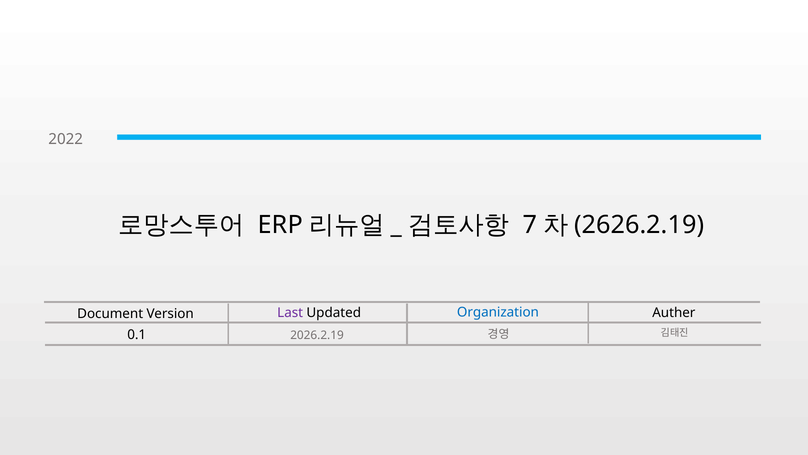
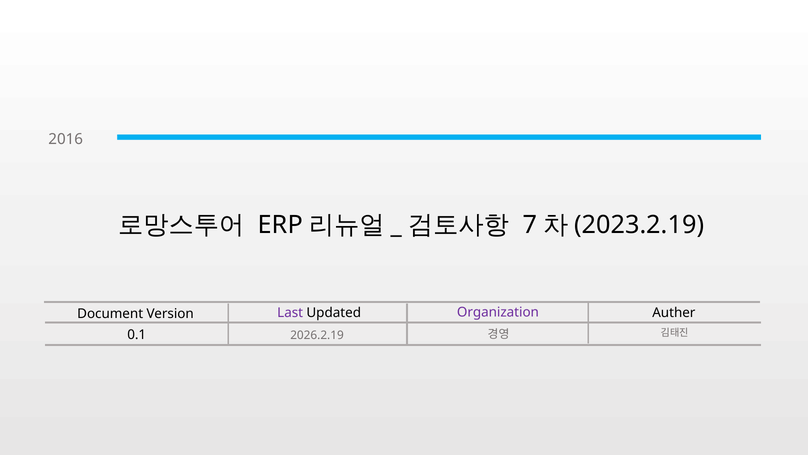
2022: 2022 -> 2016 (66, 139)
2626.2.19: 2626.2.19 -> 2023.2.19 (639, 225)
Organization colour: blue -> purple (498, 312)
